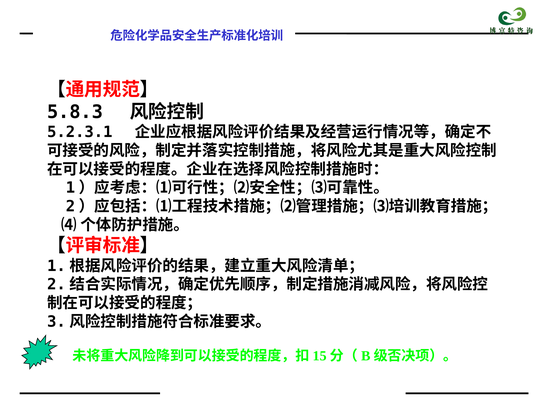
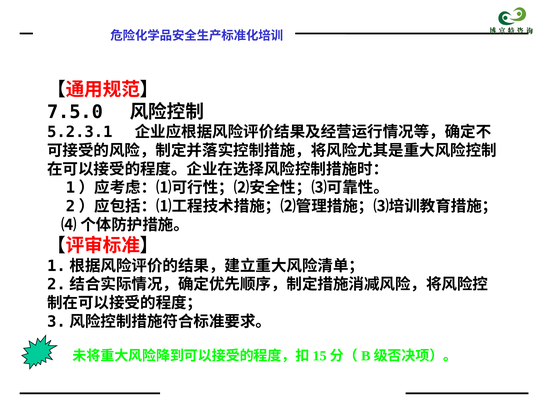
5.8.3: 5.8.3 -> 7.5.0 (75, 112)
